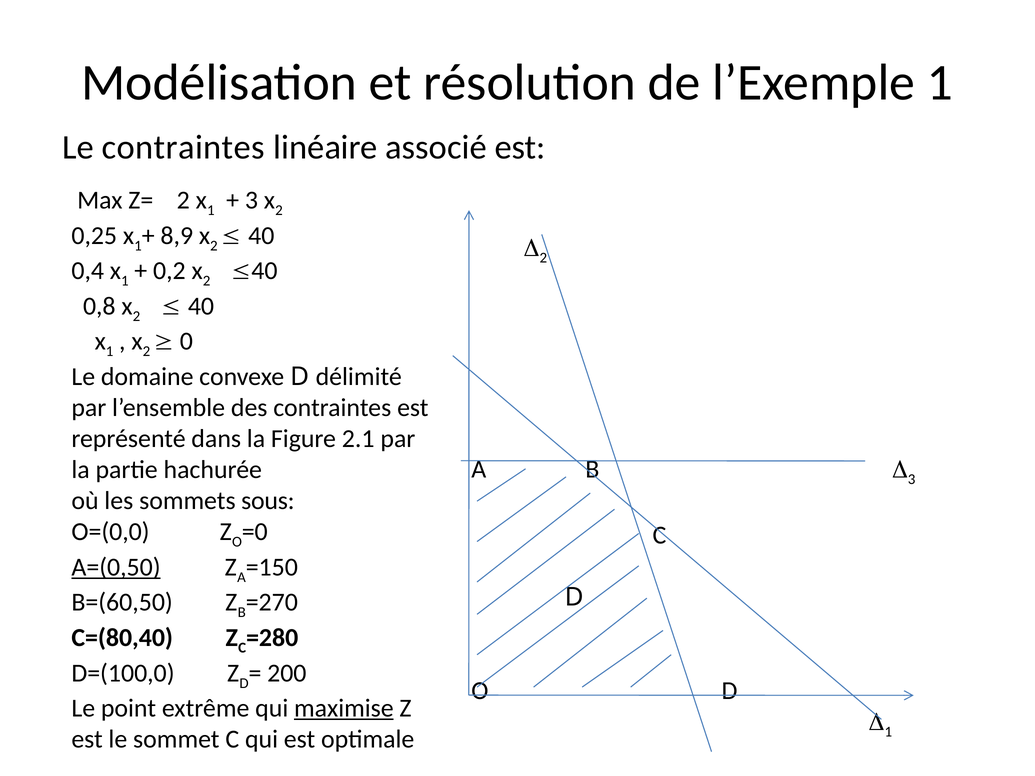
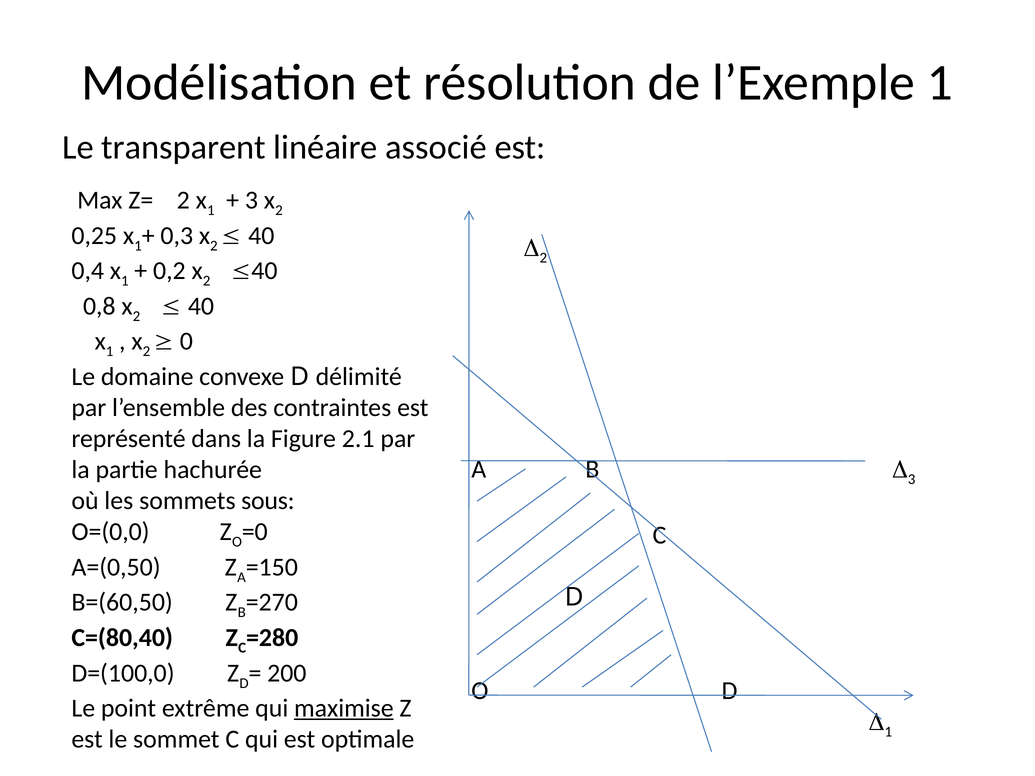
Le contraintes: contraintes -> transparent (184, 147)
8,9: 8,9 -> 0,3 (177, 236)
A=(0,50 underline: present -> none (116, 567)
